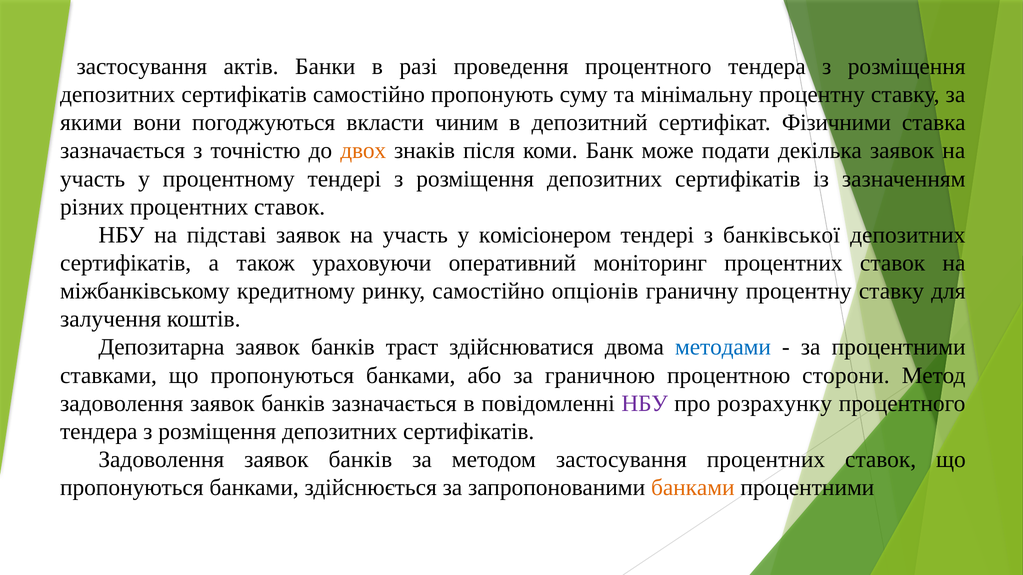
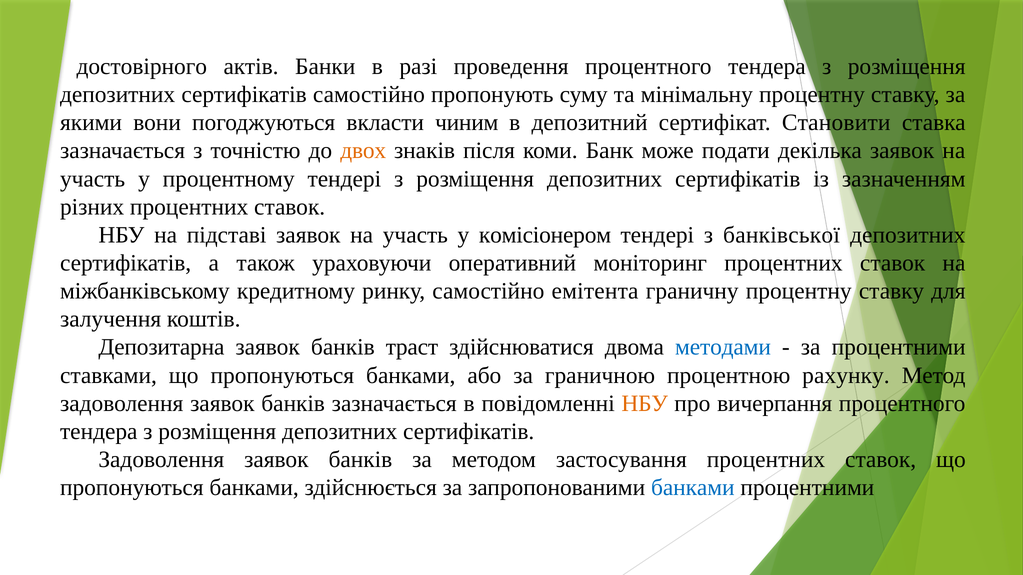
застосування: застосування -> достовірного (142, 67)
Фізичними: Фізичними -> Становити (836, 123)
опціонів: опціонів -> емітента (595, 291)
сторони: сторони -> рахунку (846, 376)
НБУ colour: purple -> orange (645, 404)
розрахунку: розрахунку -> вичерпання (775, 404)
банками colour: orange -> blue (693, 488)
